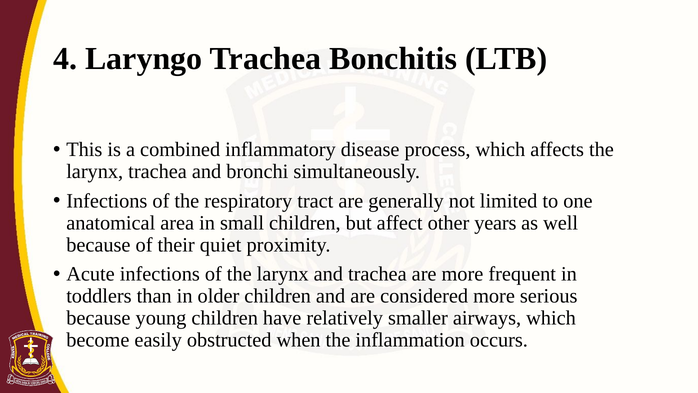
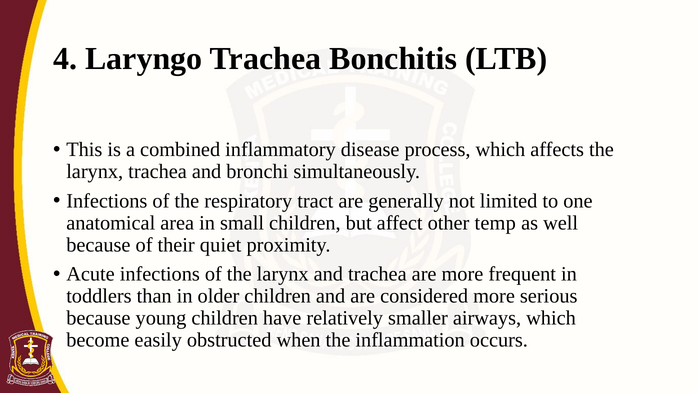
years: years -> temp (495, 223)
